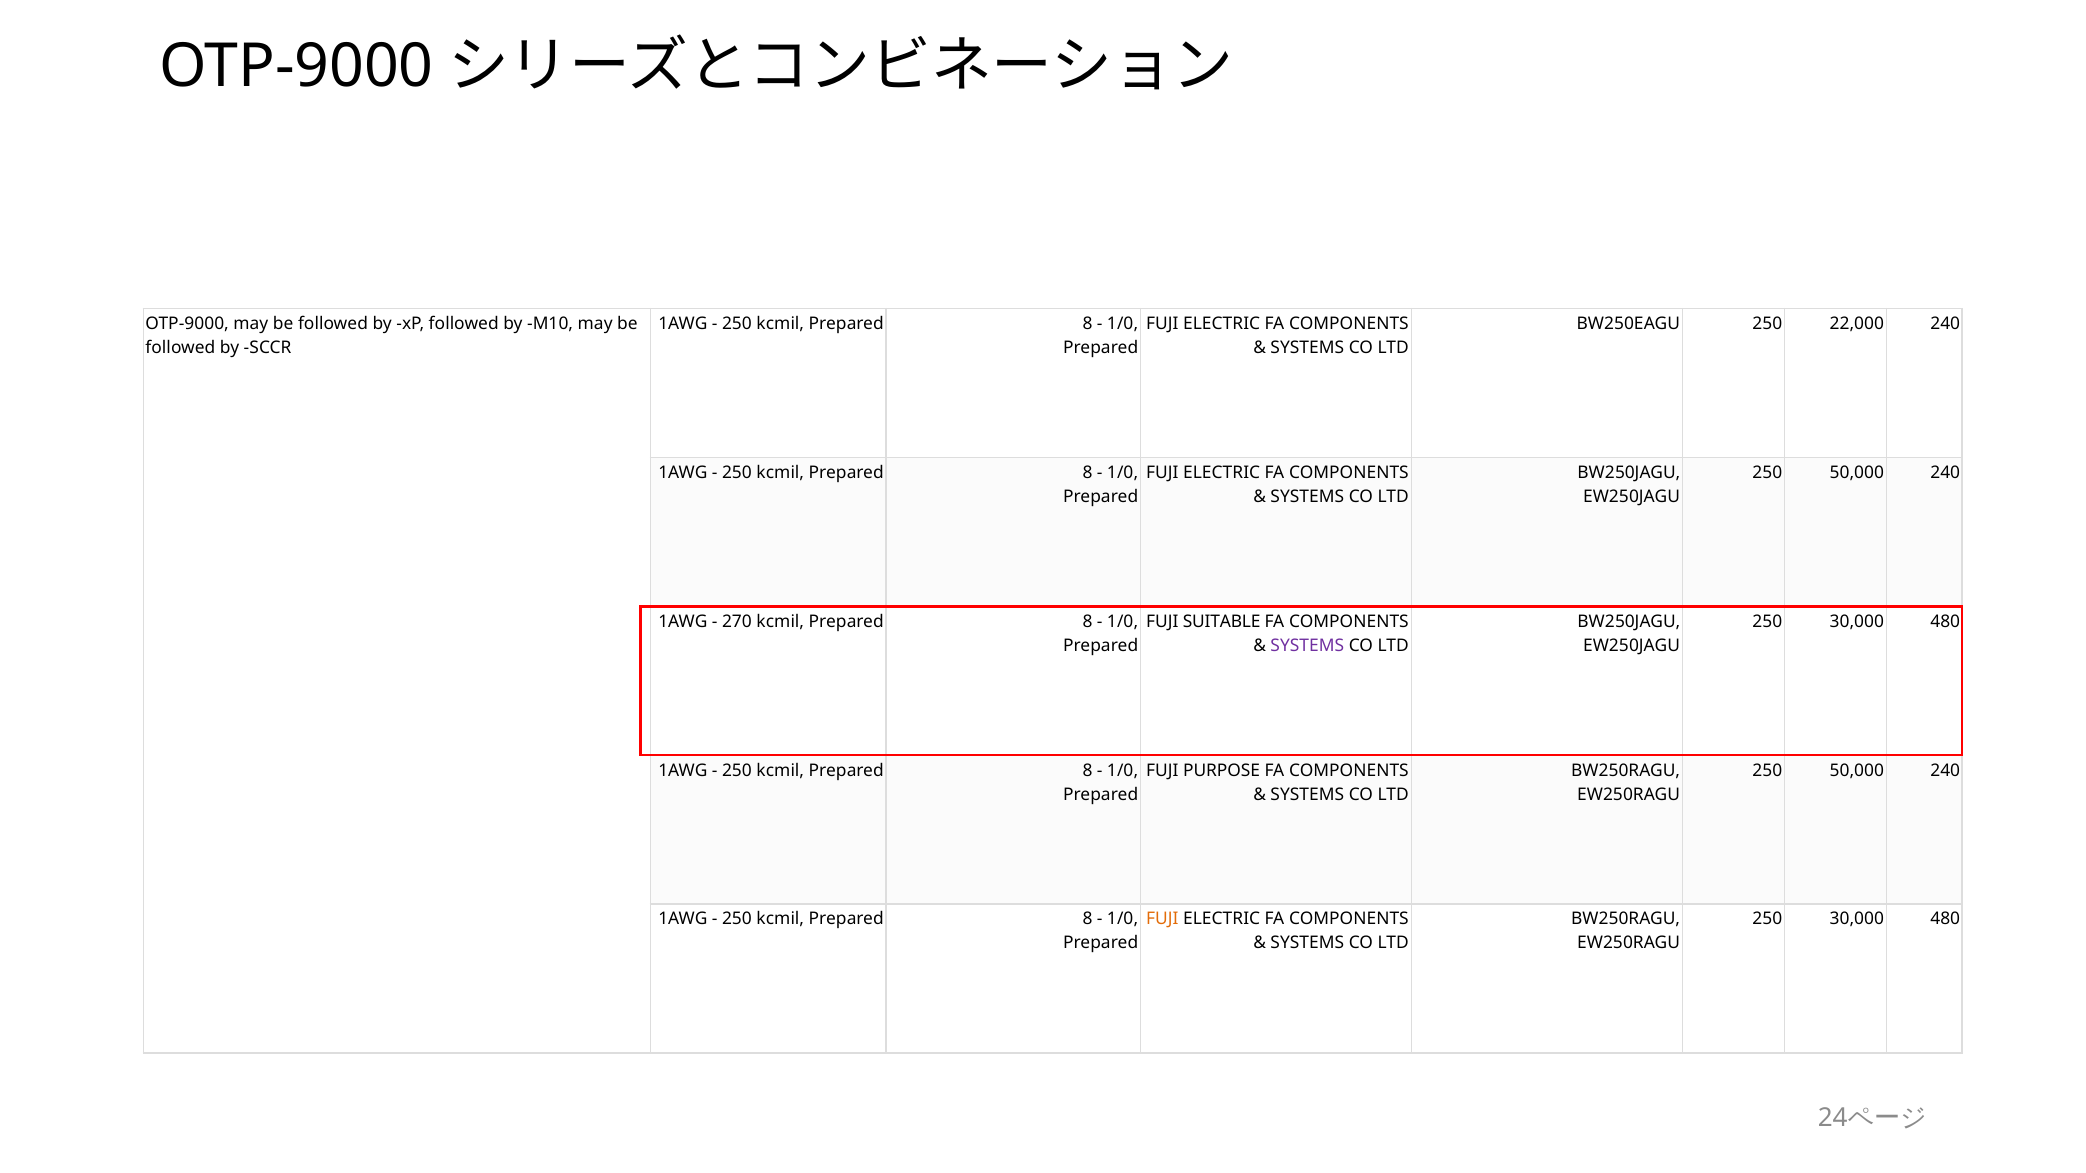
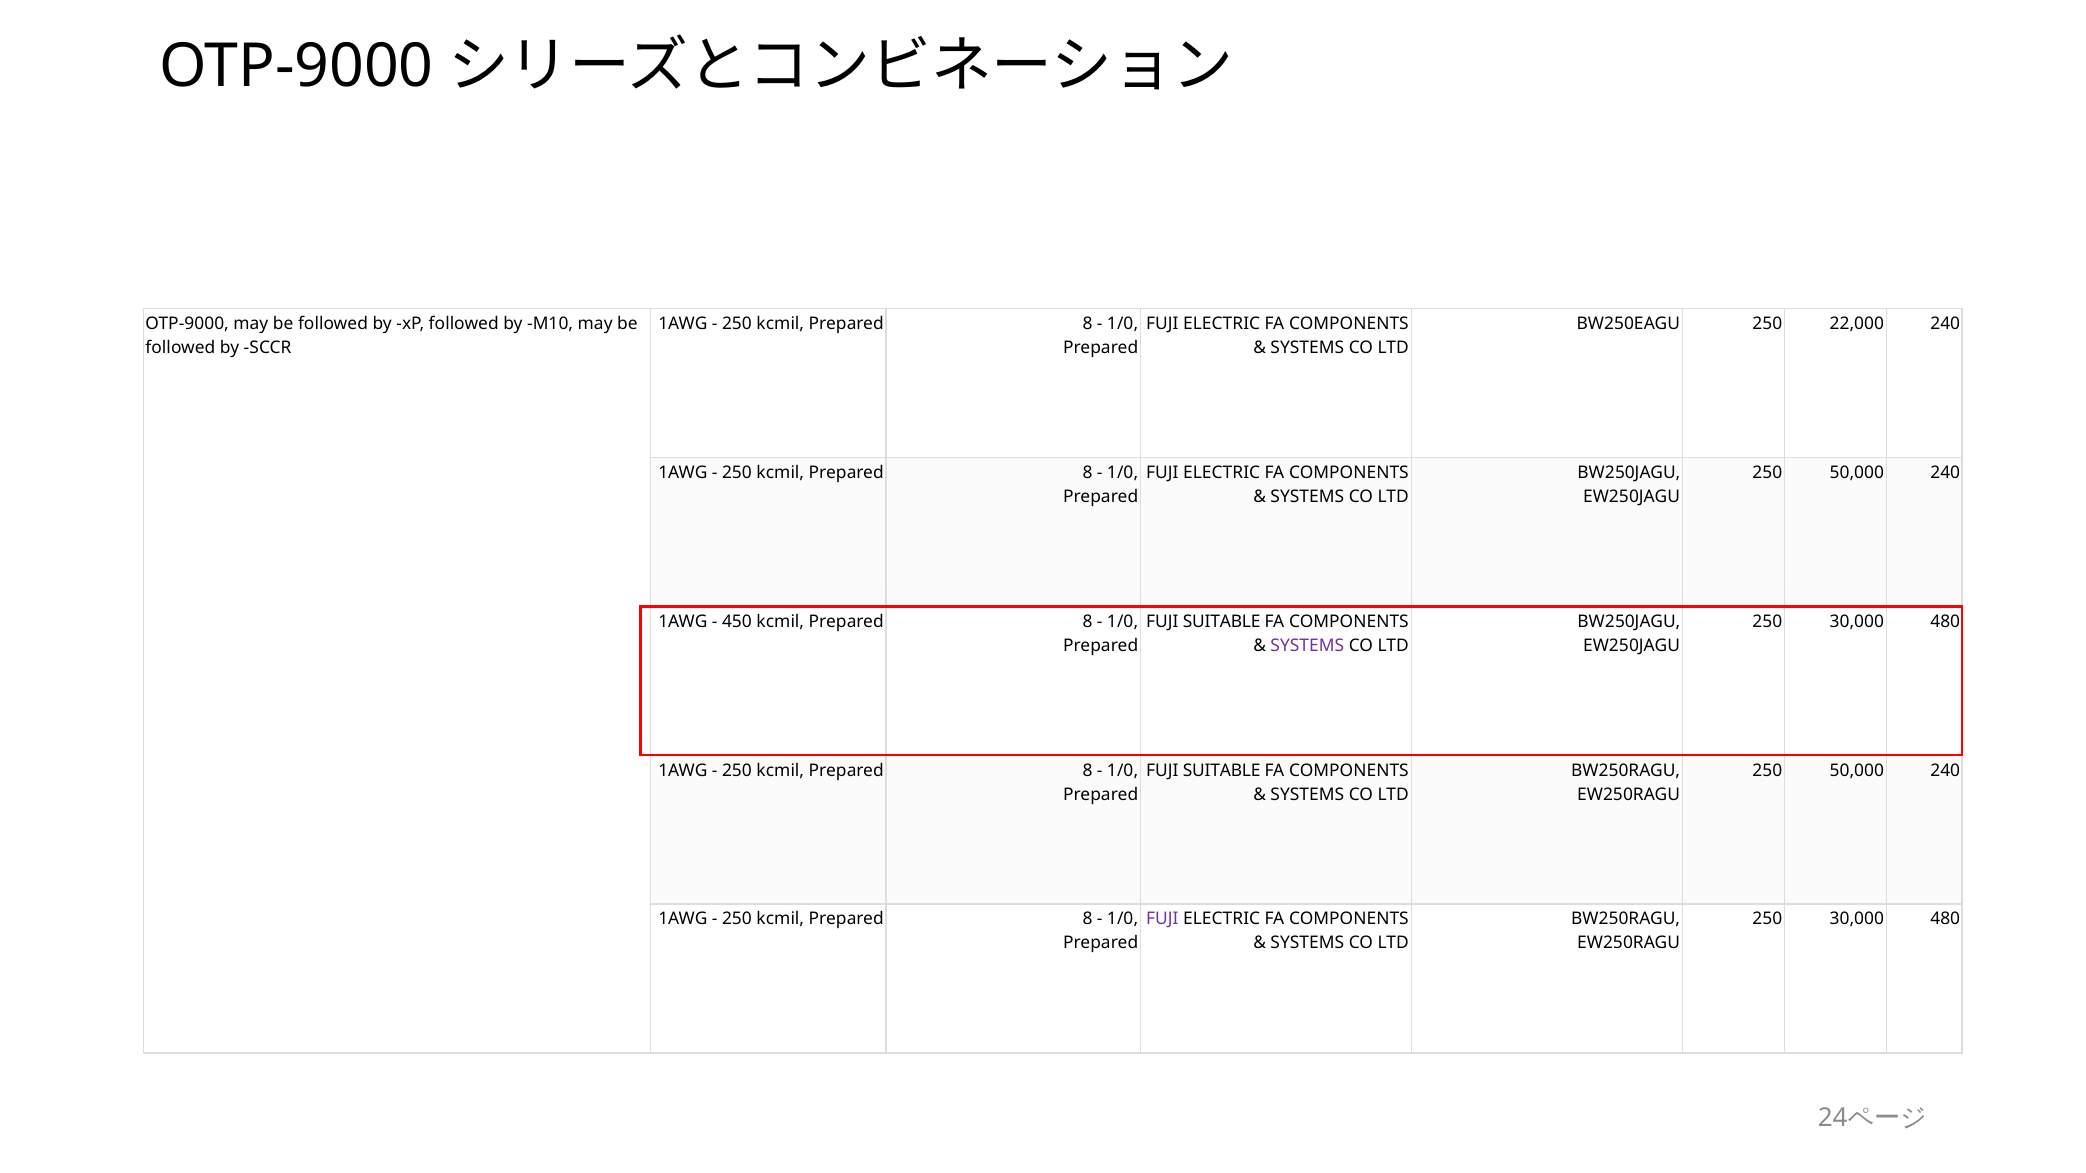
270: 270 -> 450 (737, 622)
PURPOSE: PURPOSE -> SUITABLE (1222, 771)
FUJI colour: orange -> purple (1162, 919)
